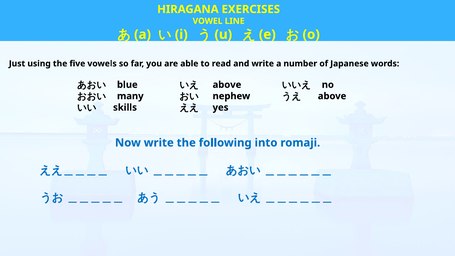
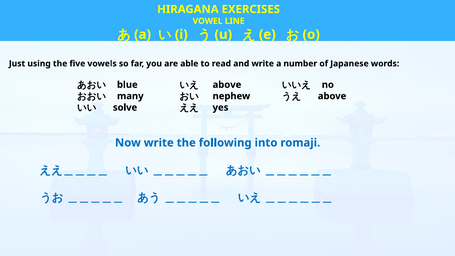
skills: skills -> solve (125, 107)
